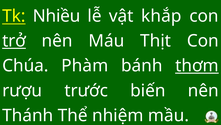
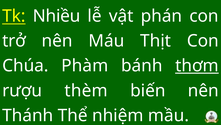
khắp: khắp -> phán (161, 16)
trở underline: present -> none (14, 41)
trước: trước -> thèm (86, 90)
